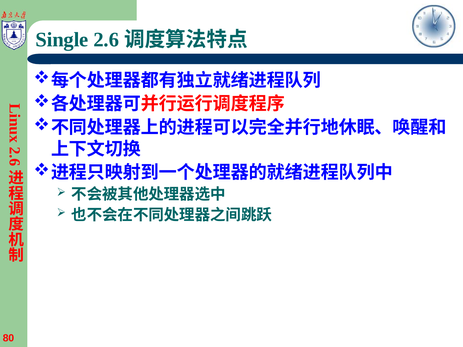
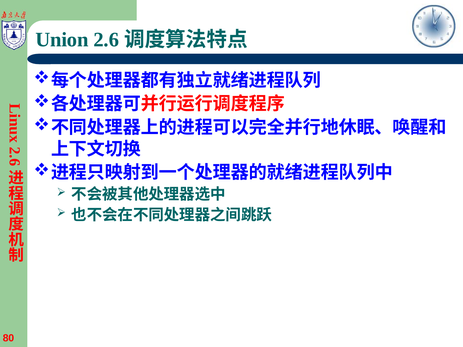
Single: Single -> Union (62, 40)
